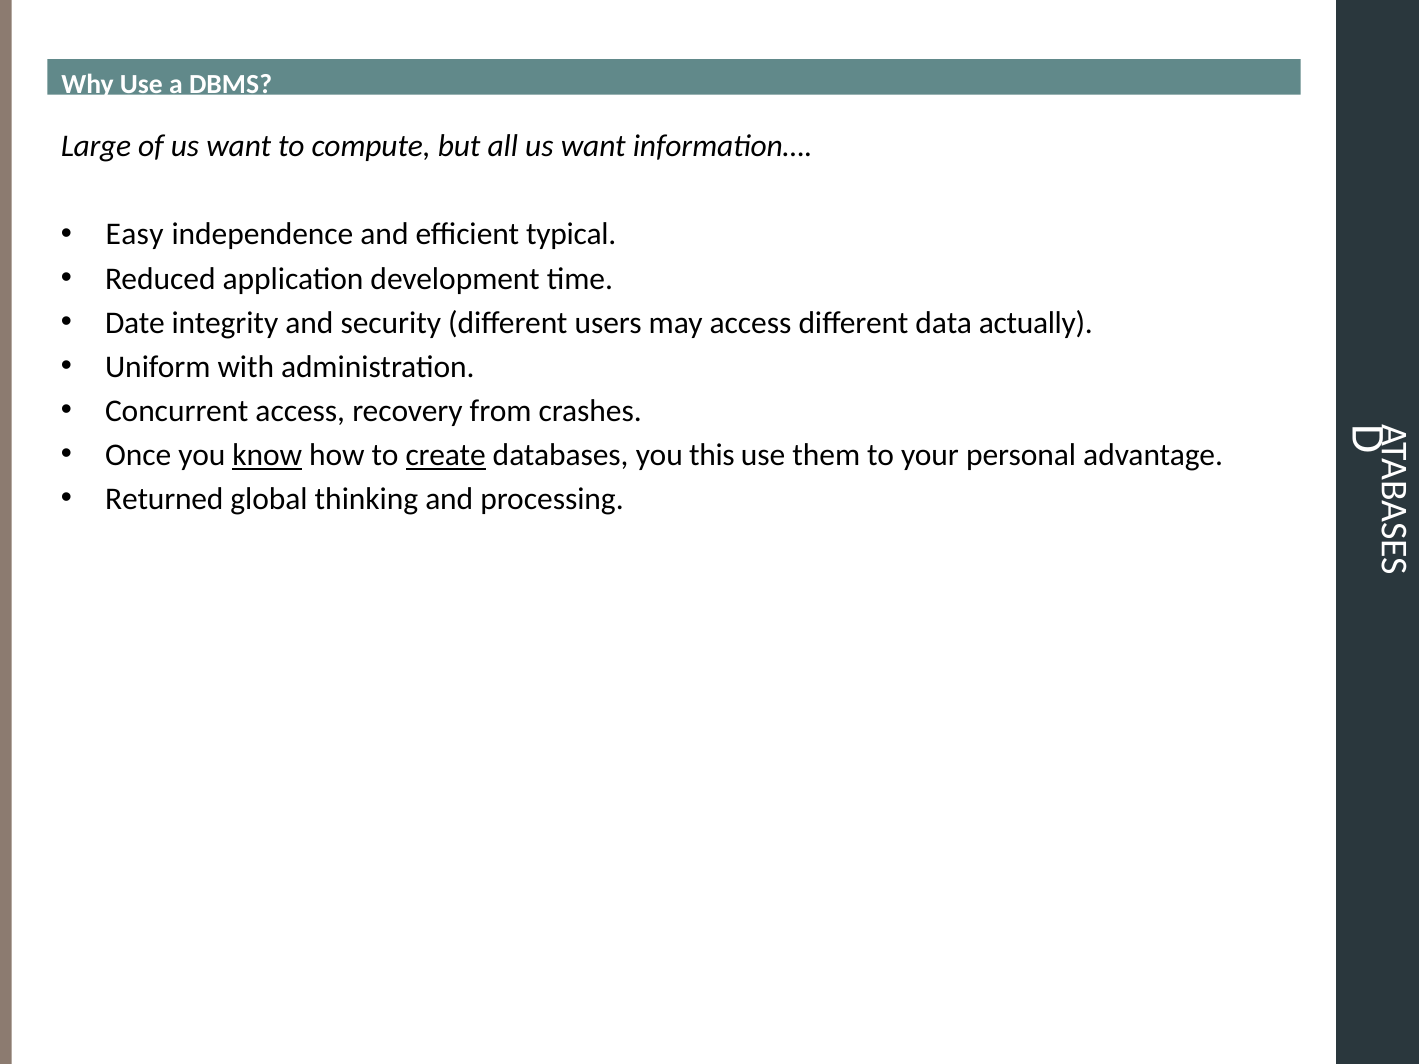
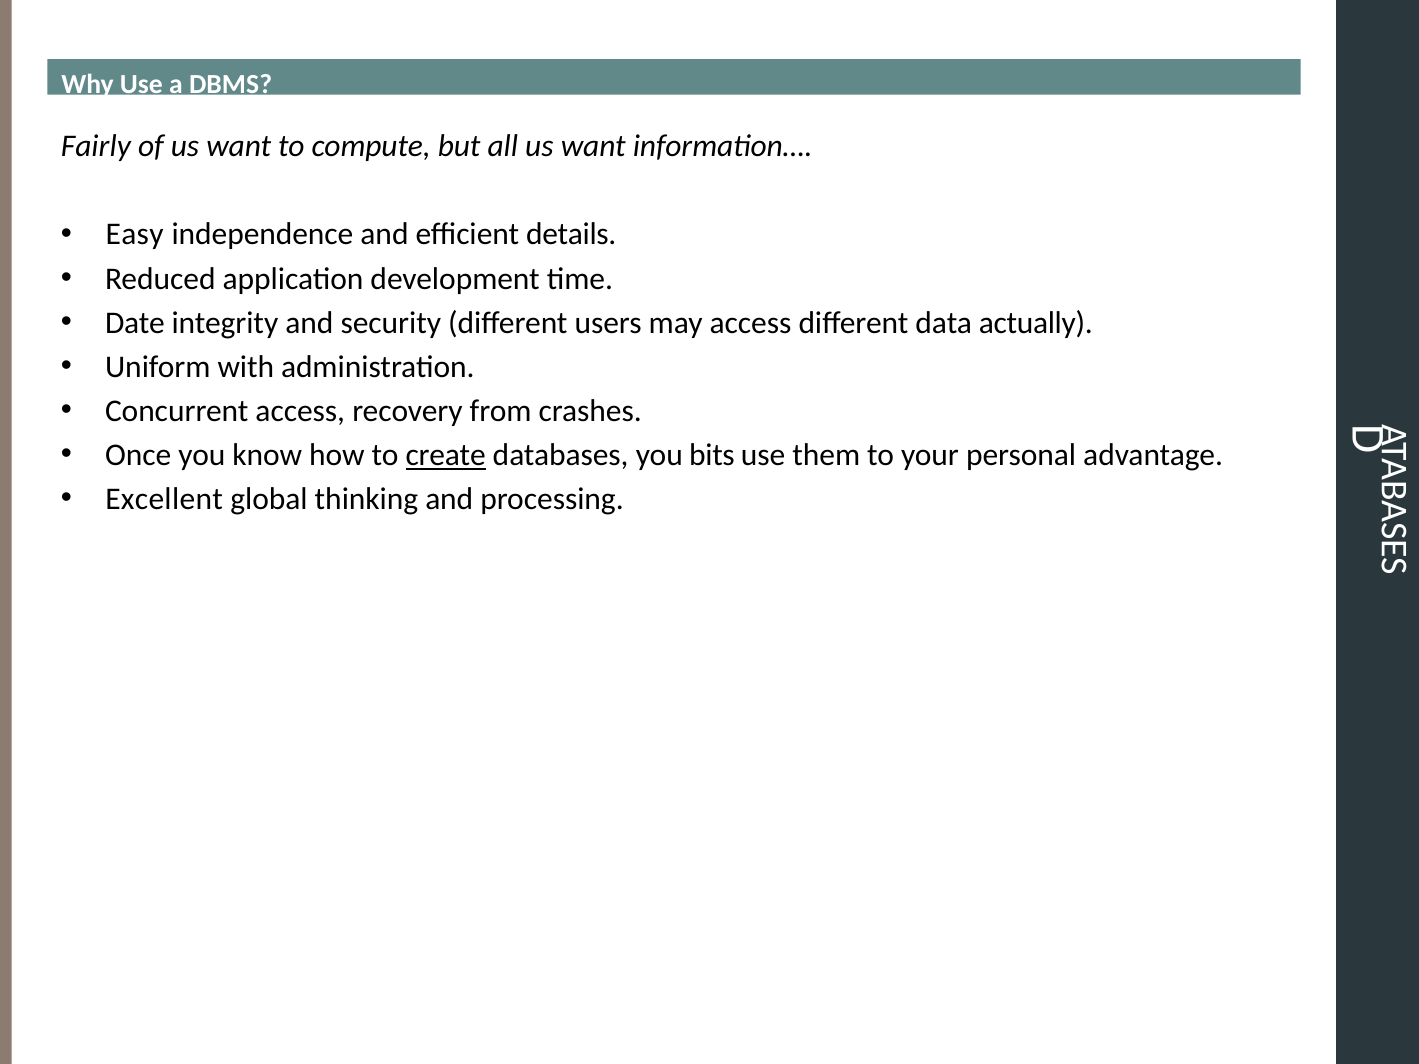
Large: Large -> Fairly (96, 146)
typical: typical -> details (571, 235)
know underline: present -> none (267, 455)
this: this -> bits (712, 455)
Returned: Returned -> Excellent (164, 499)
